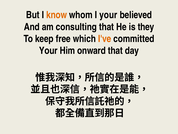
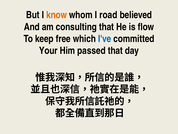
I your: your -> road (108, 15)
they: they -> flow (146, 27)
I've colour: orange -> blue (105, 39)
onward: onward -> passed (91, 51)
